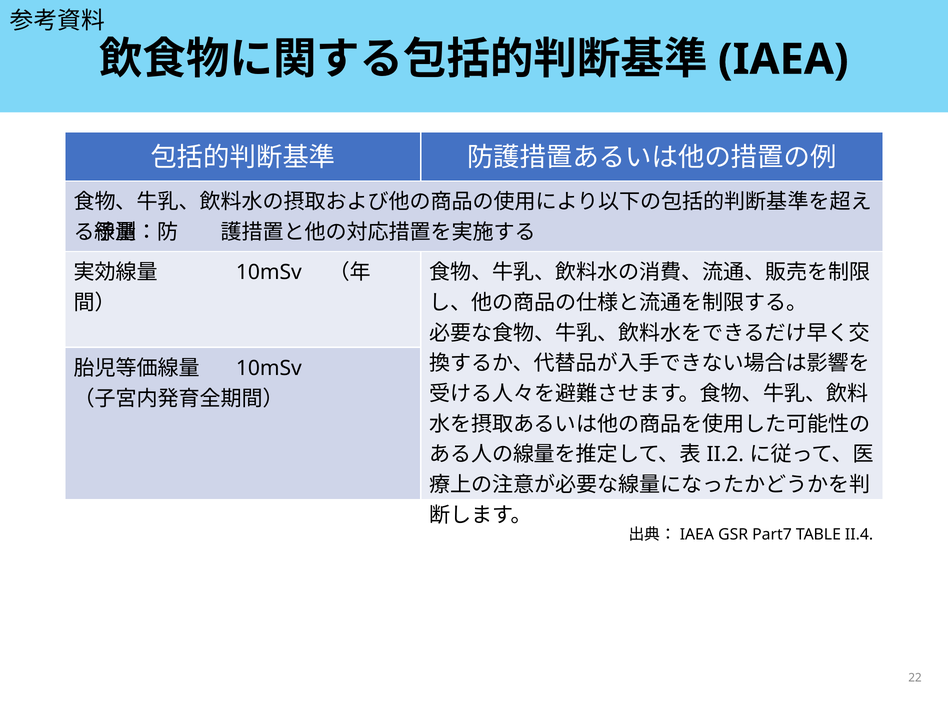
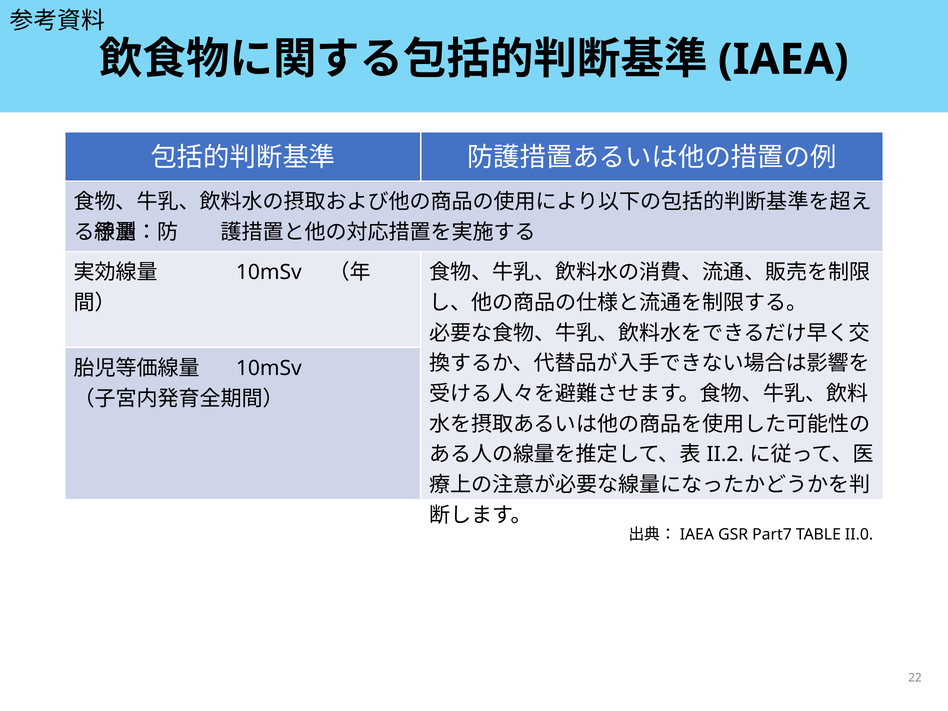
II.4: II.4 -> II.0 (859, 535)
